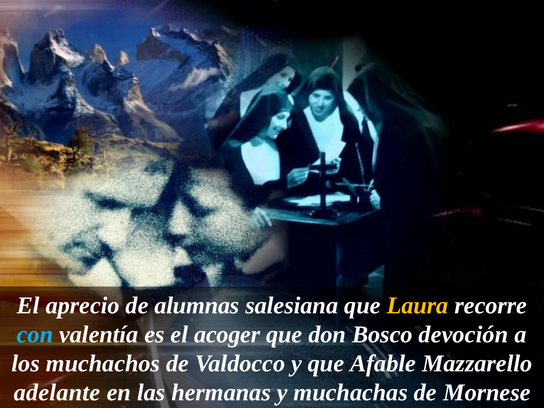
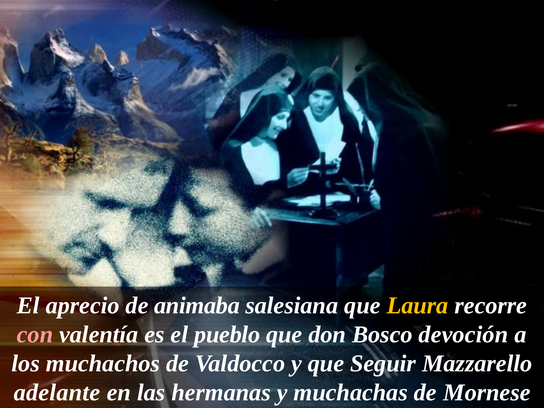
alumnas: alumnas -> animaba (197, 305)
con colour: light blue -> pink (35, 334)
acoger: acoger -> pueblo (227, 334)
Afable: Afable -> Seguir (383, 363)
